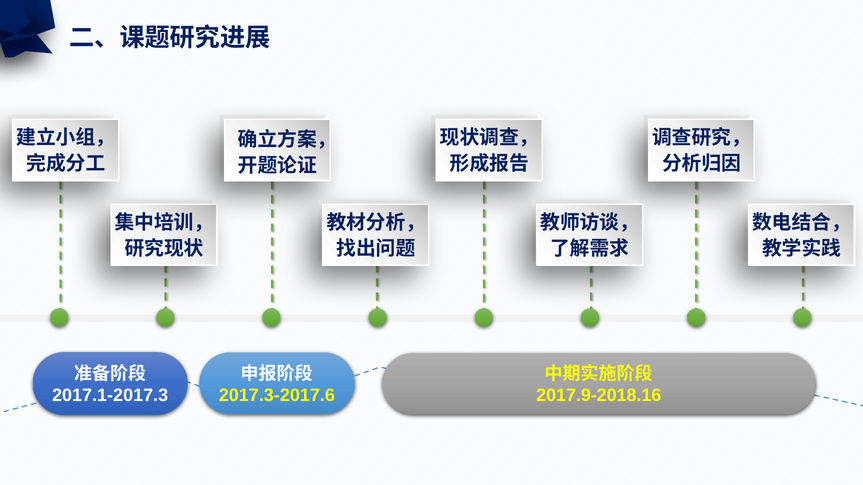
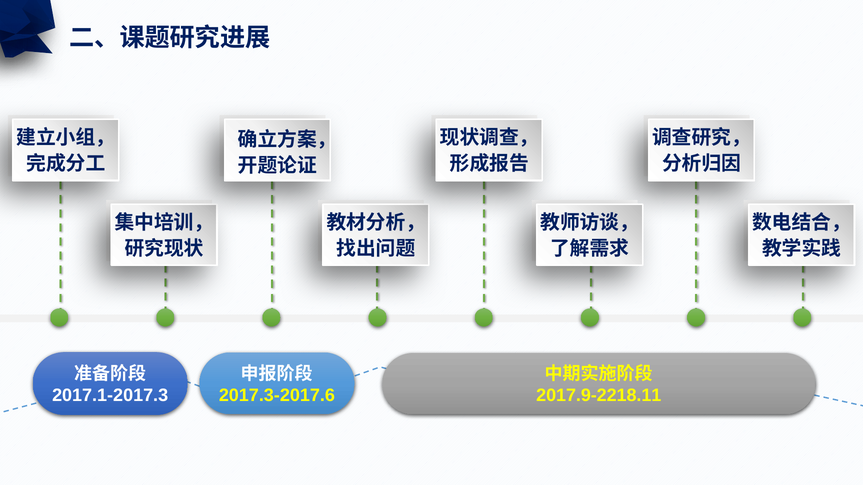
2017.9-2018.16: 2017.9-2018.16 -> 2017.9-2218.11 (599, 396)
